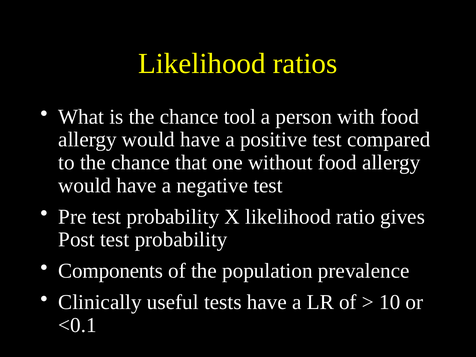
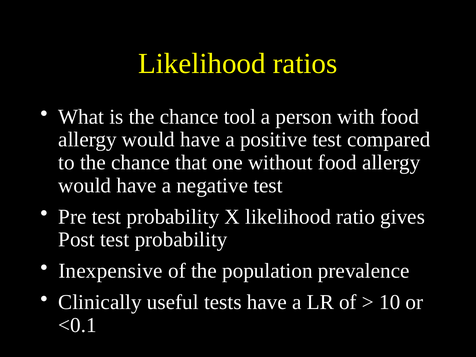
Components: Components -> Inexpensive (110, 271)
